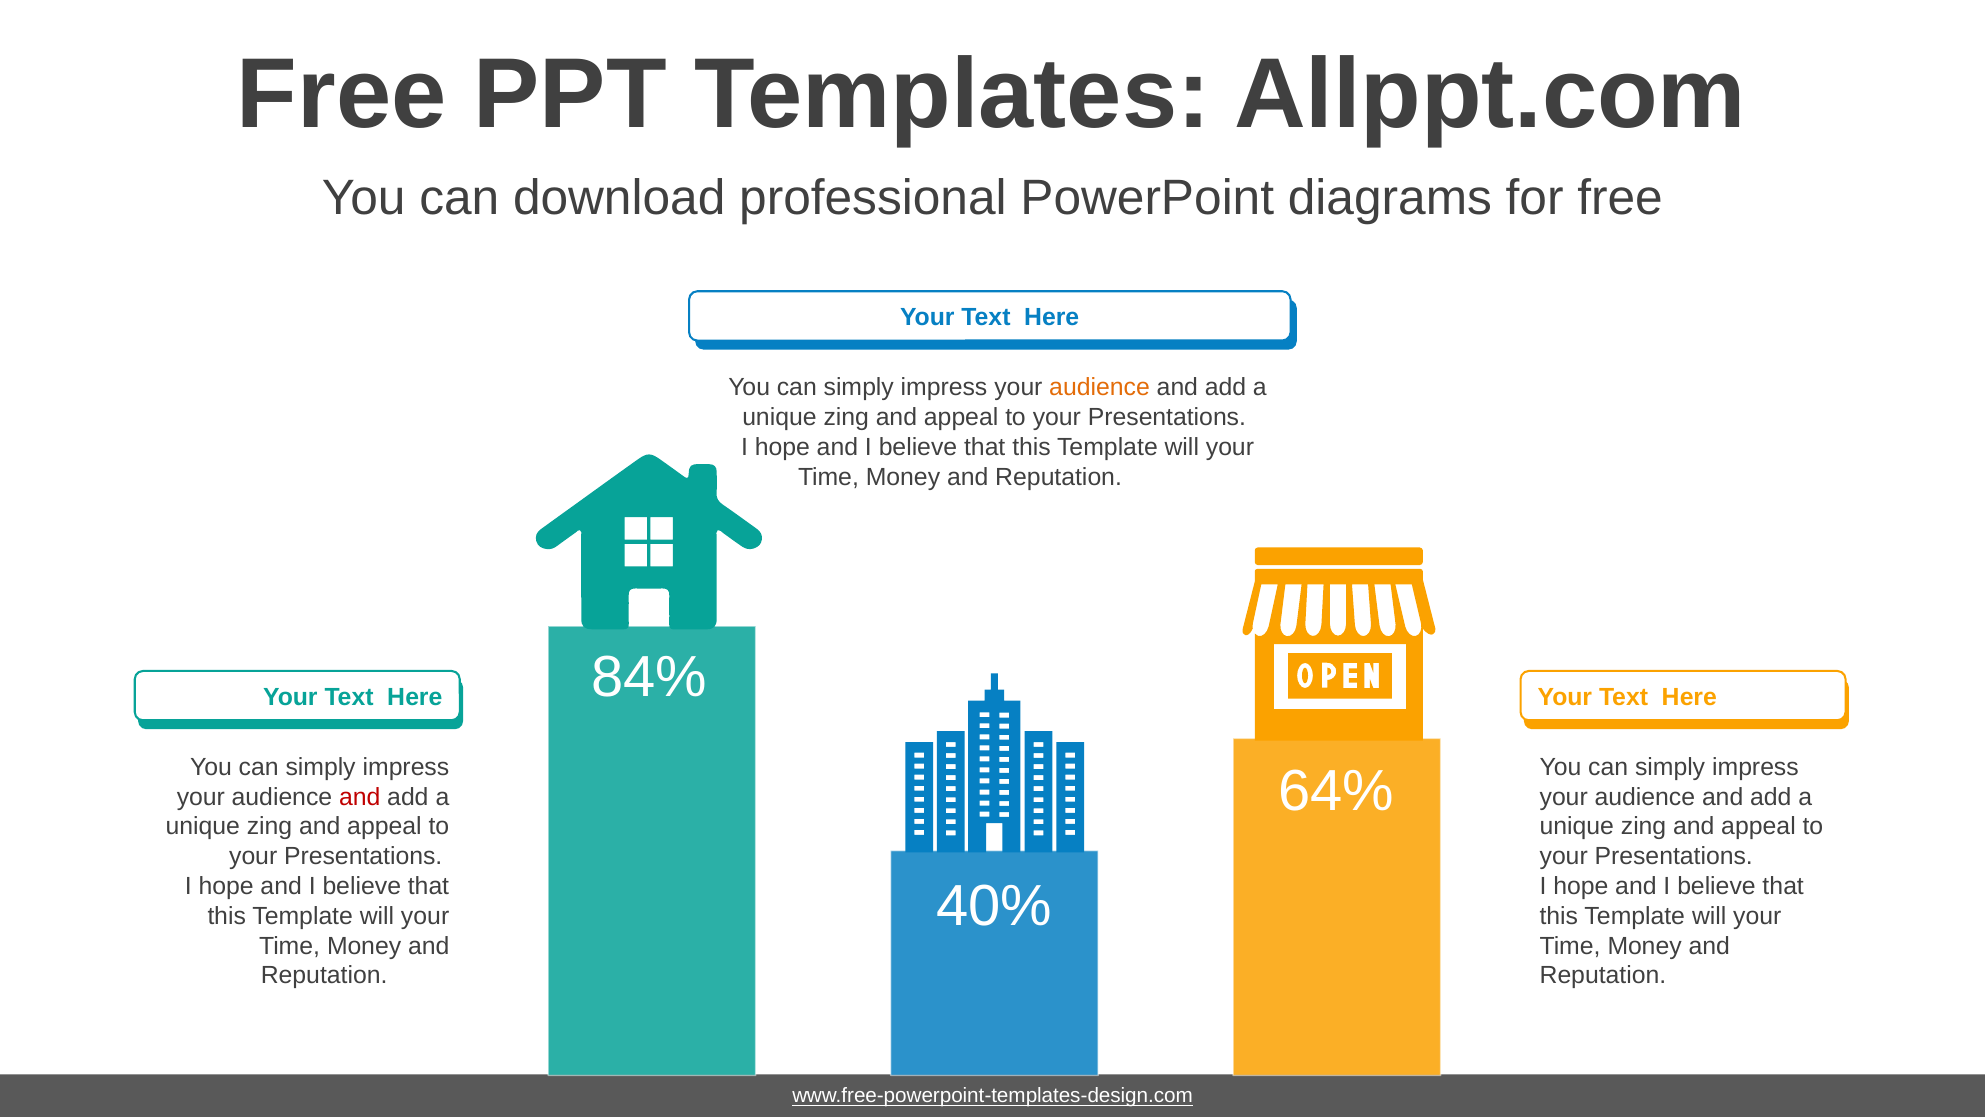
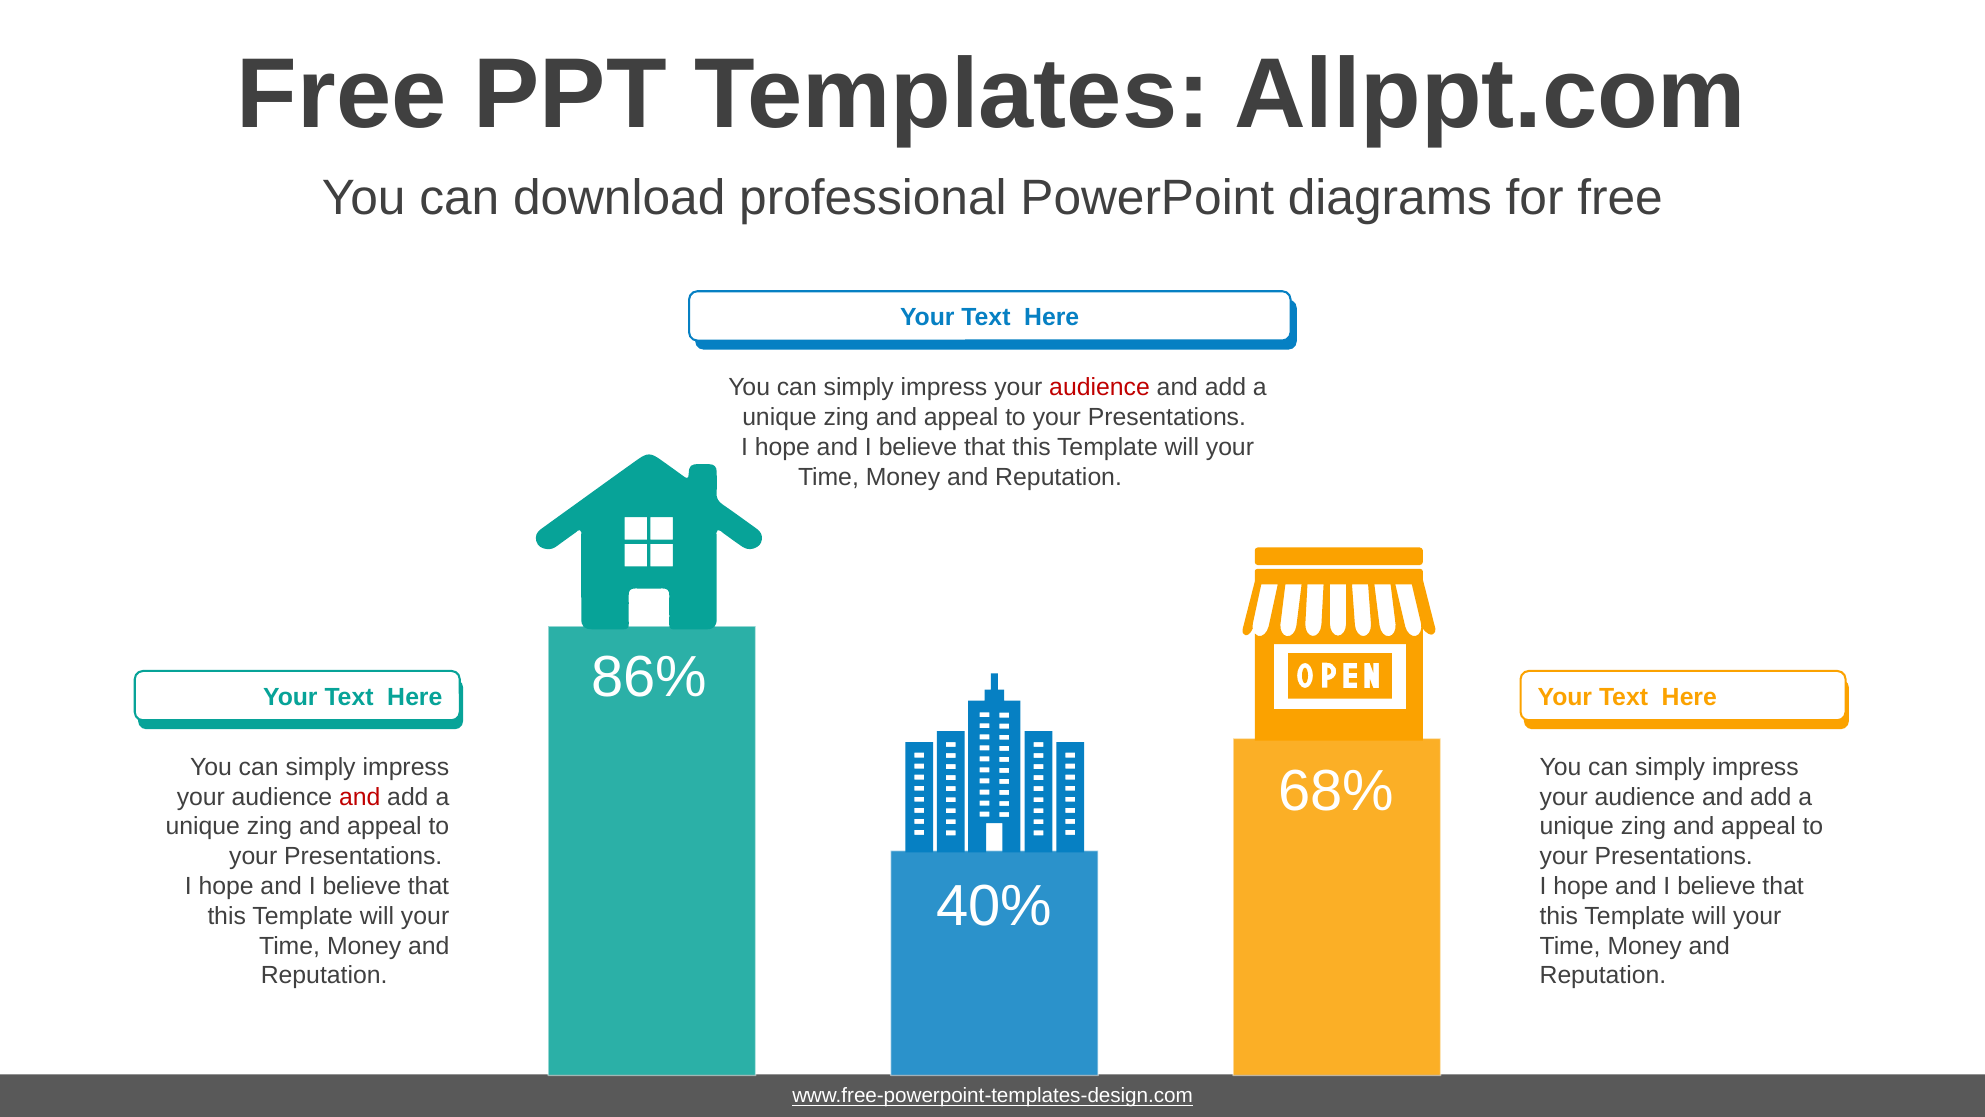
audience colour: orange -> red (1100, 387)
84%: 84% -> 86% (649, 677)
64%: 64% -> 68% (1336, 791)
